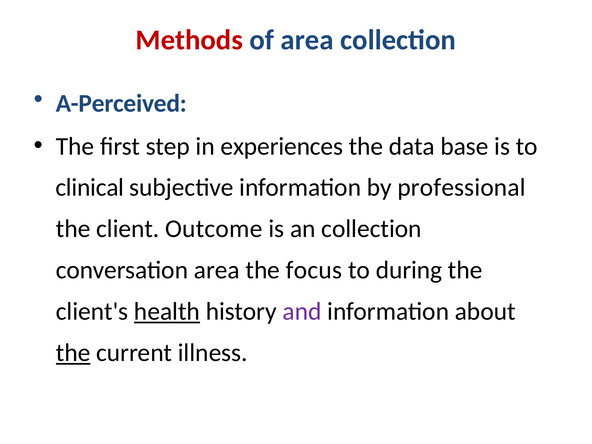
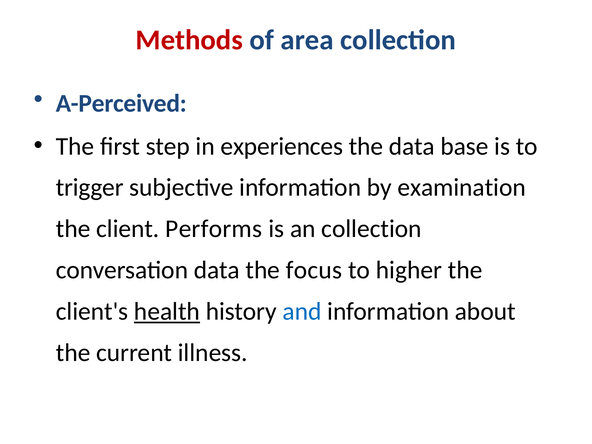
clinical: clinical -> trigger (90, 188)
professional: professional -> examination (462, 188)
Outcome: Outcome -> Performs (214, 229)
conversation area: area -> data (217, 270)
during: during -> higher (409, 270)
and colour: purple -> blue (302, 311)
the underline: present -> none (73, 353)
